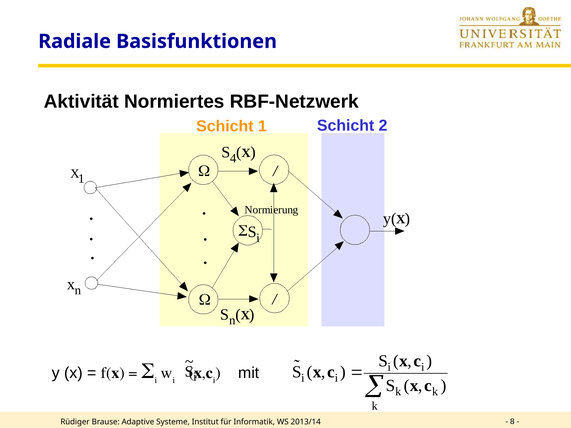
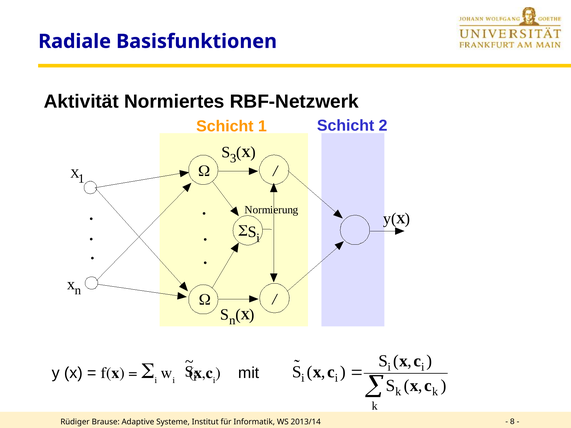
4: 4 -> 3 (233, 158)
